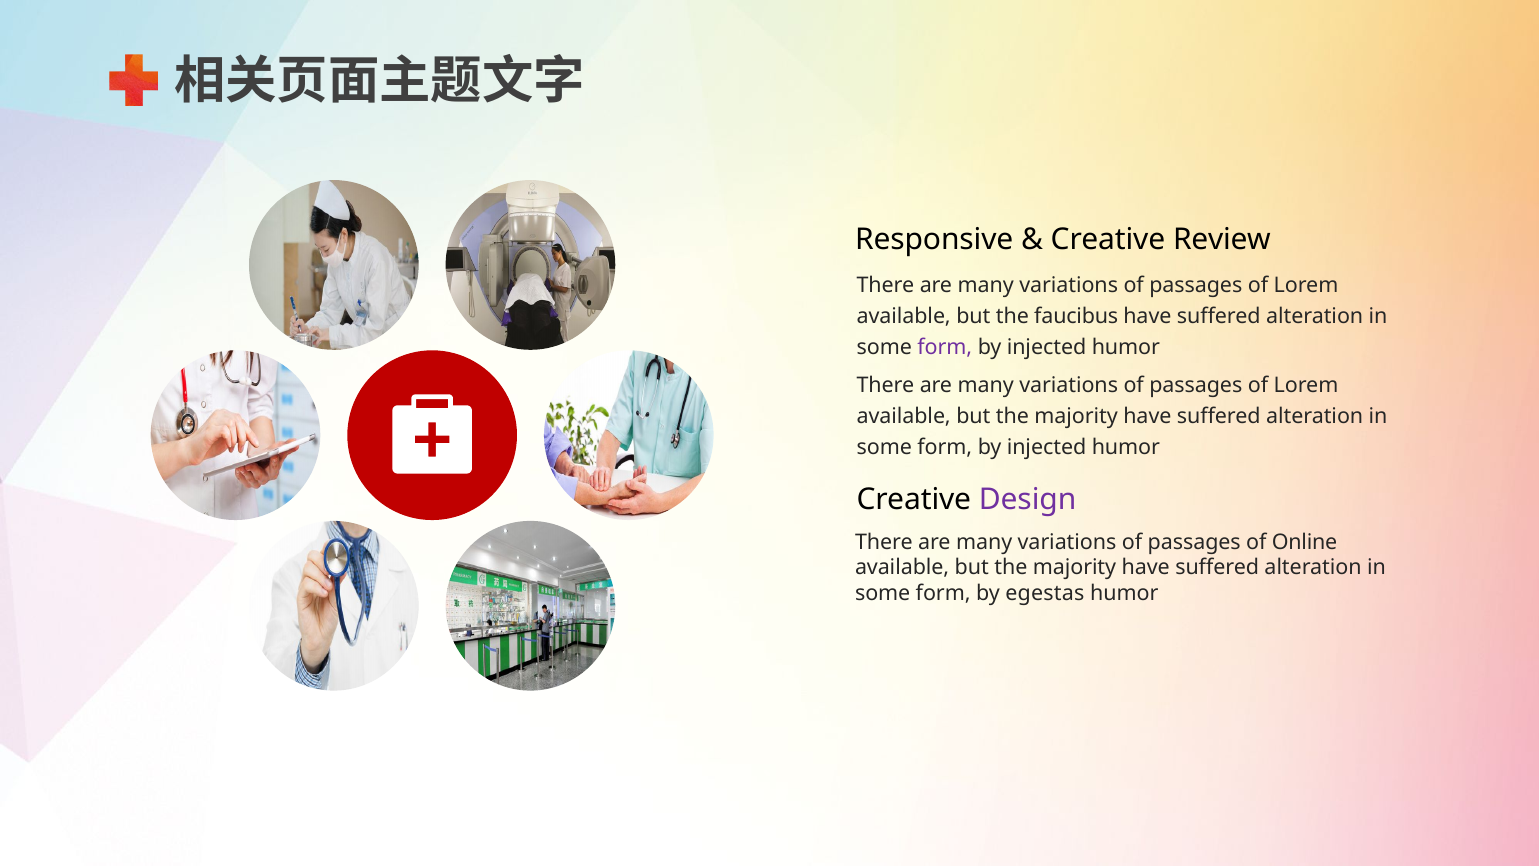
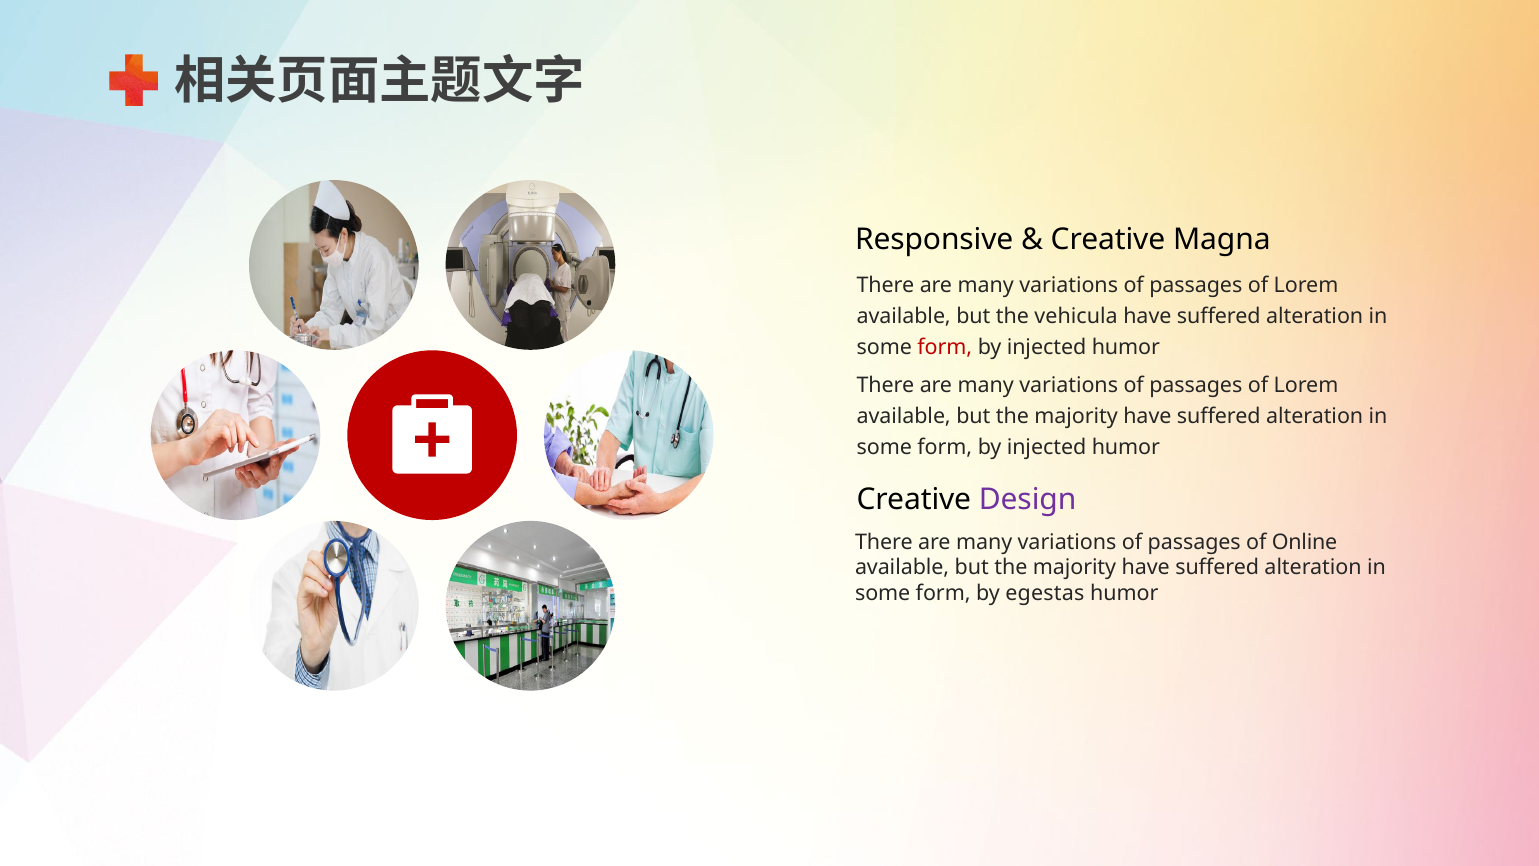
Review: Review -> Magna (1222, 240)
faucibus: faucibus -> vehicula (1076, 316)
form colour: purple -> red (945, 347)
